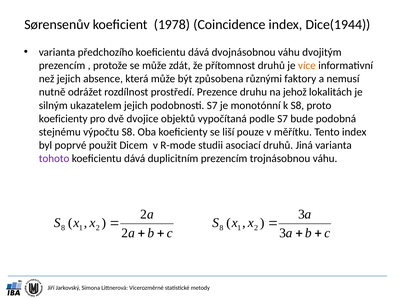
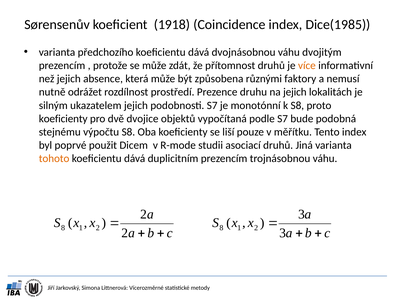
1978: 1978 -> 1918 (172, 25)
Dice(1944: Dice(1944 -> Dice(1985 (338, 25)
na jehož: jehož -> jejich (295, 92)
tohoto colour: purple -> orange (54, 158)
